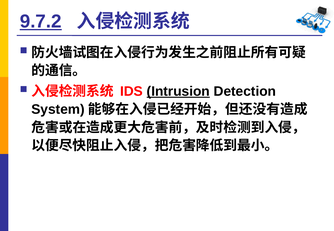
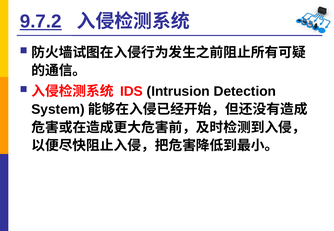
Intrusion underline: present -> none (178, 91)
